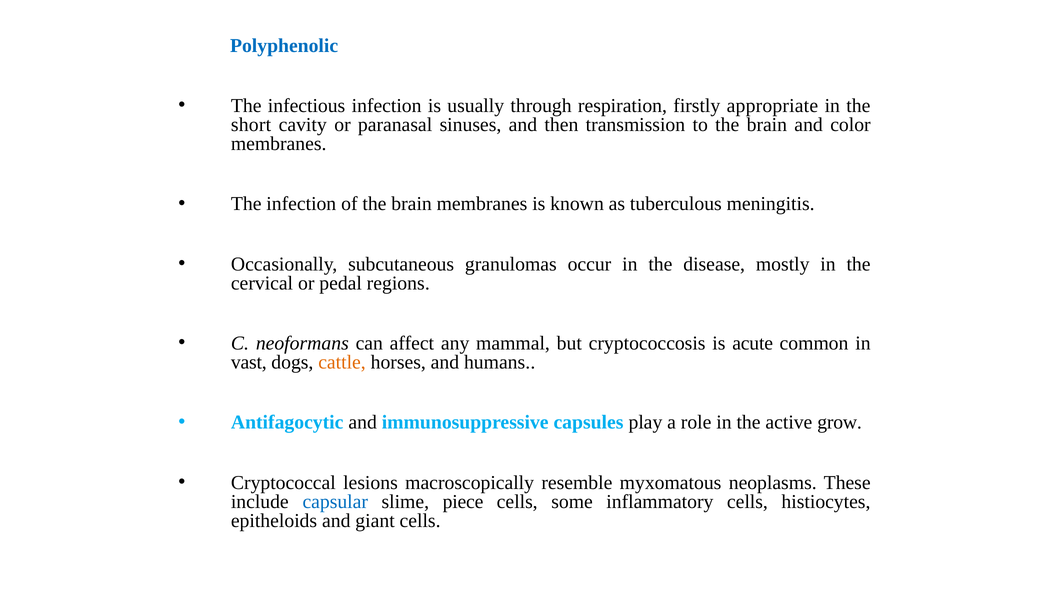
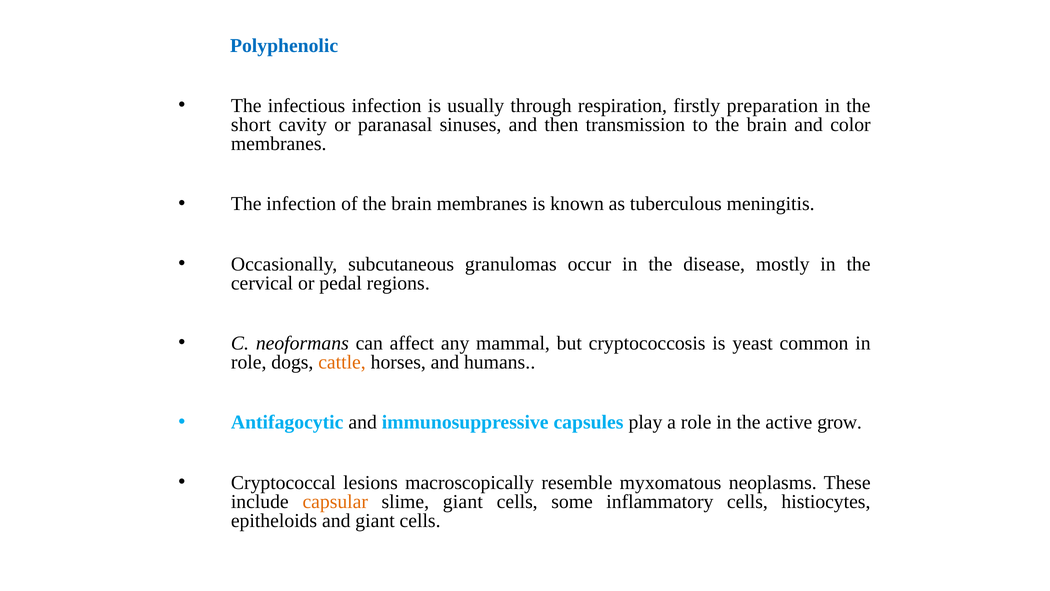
appropriate: appropriate -> preparation (772, 106)
acute: acute -> yeast (753, 343)
vast: vast -> role (249, 362)
capsular colour: blue -> orange (335, 501)
slime piece: piece -> giant (463, 501)
